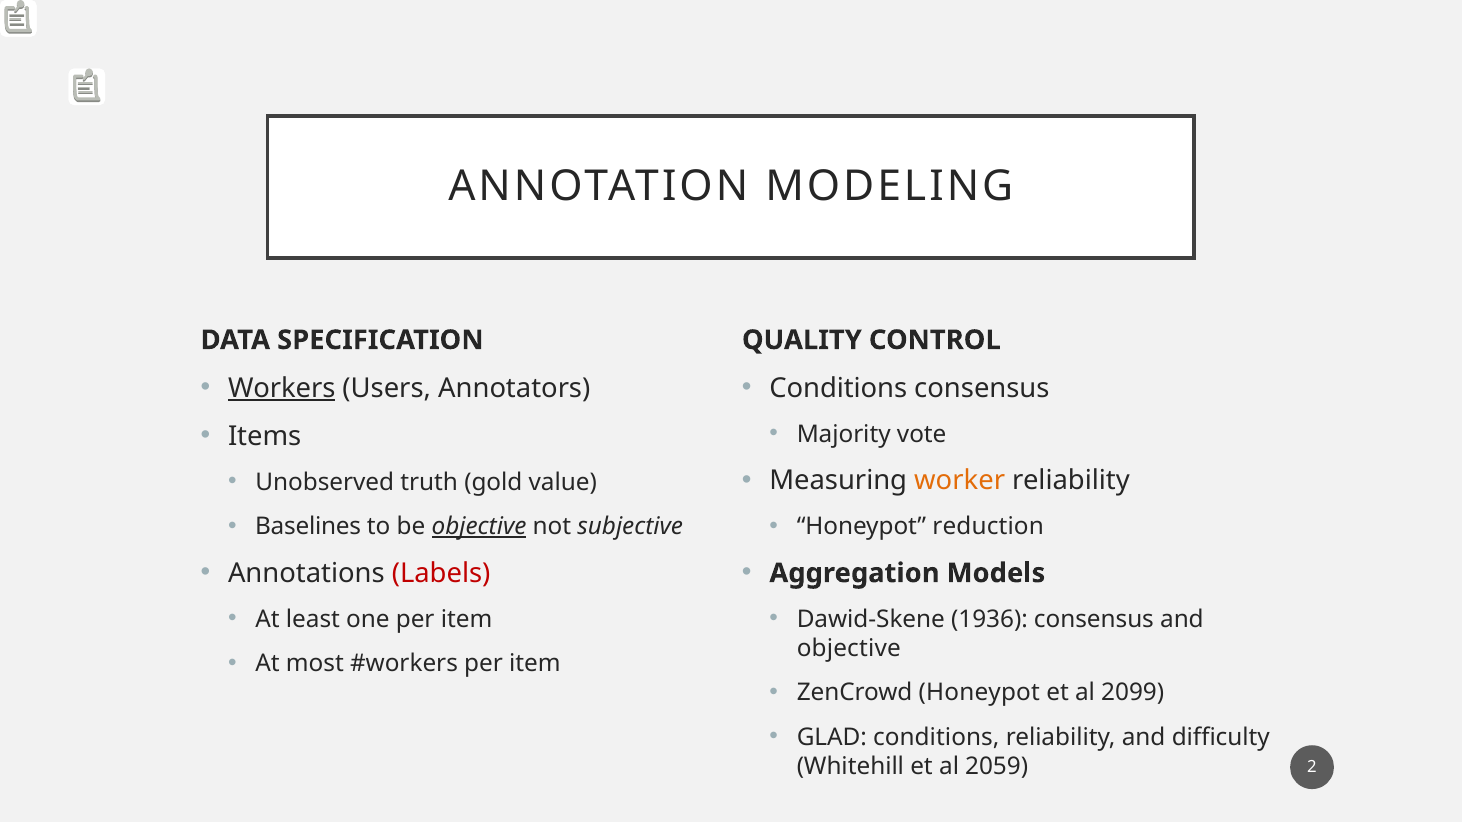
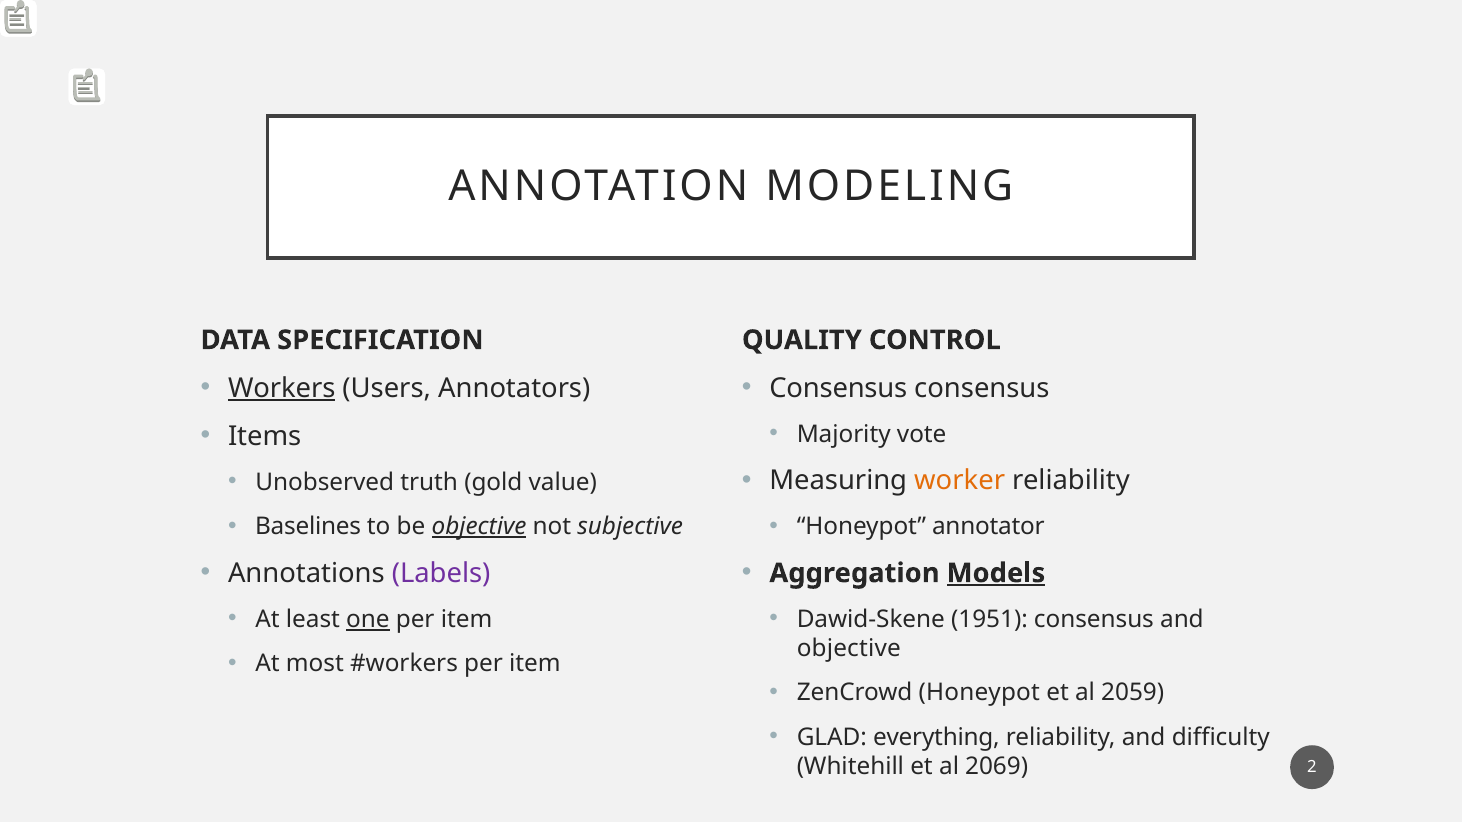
Conditions: Conditions -> Consensus (838, 388)
reduction: reduction -> annotator (988, 527)
Models underline: none -> present (996, 573)
Labels colour: red -> purple (441, 574)
1936: 1936 -> 1951 (989, 619)
one underline: none -> present (368, 620)
2099: 2099 -> 2059 (1133, 693)
GLAD conditions: conditions -> everything (936, 737)
2059: 2059 -> 2069 (997, 767)
